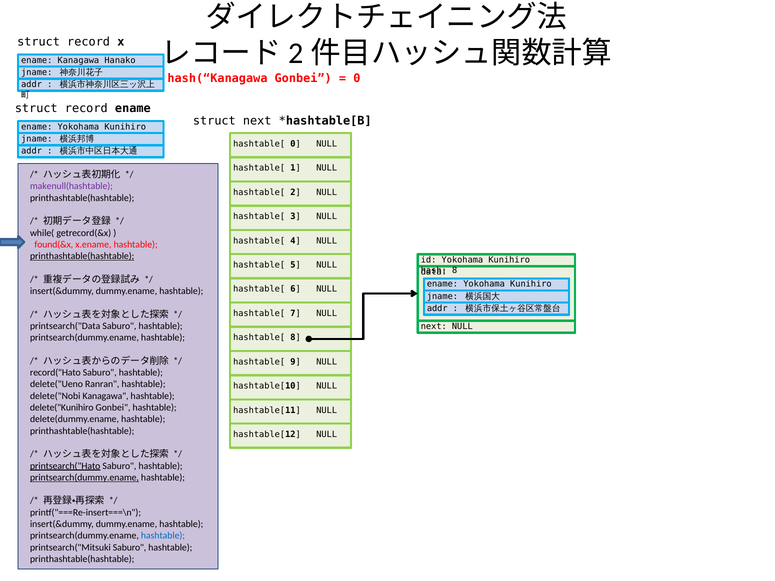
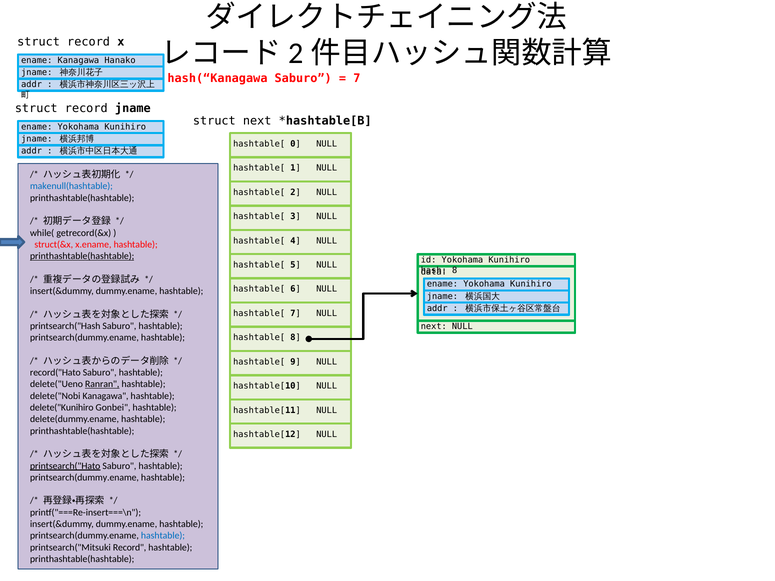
hash(“Kanagawa Gonbei: Gonbei -> Saburo (303, 78)
0: 0 -> 7 (357, 78)
record ename: ename -> jname (133, 109)
makenull(hashtable colour: purple -> blue (71, 186)
found(&x: found(&x -> struct(&x (54, 245)
printsearch("Data: printsearch("Data -> printsearch("Hash (65, 326)
Ranran underline: none -> present (102, 384)
printsearch(dummy.ename underline: present -> none (84, 478)
printsearch("Mitsuki Saburo: Saburo -> Record (130, 548)
